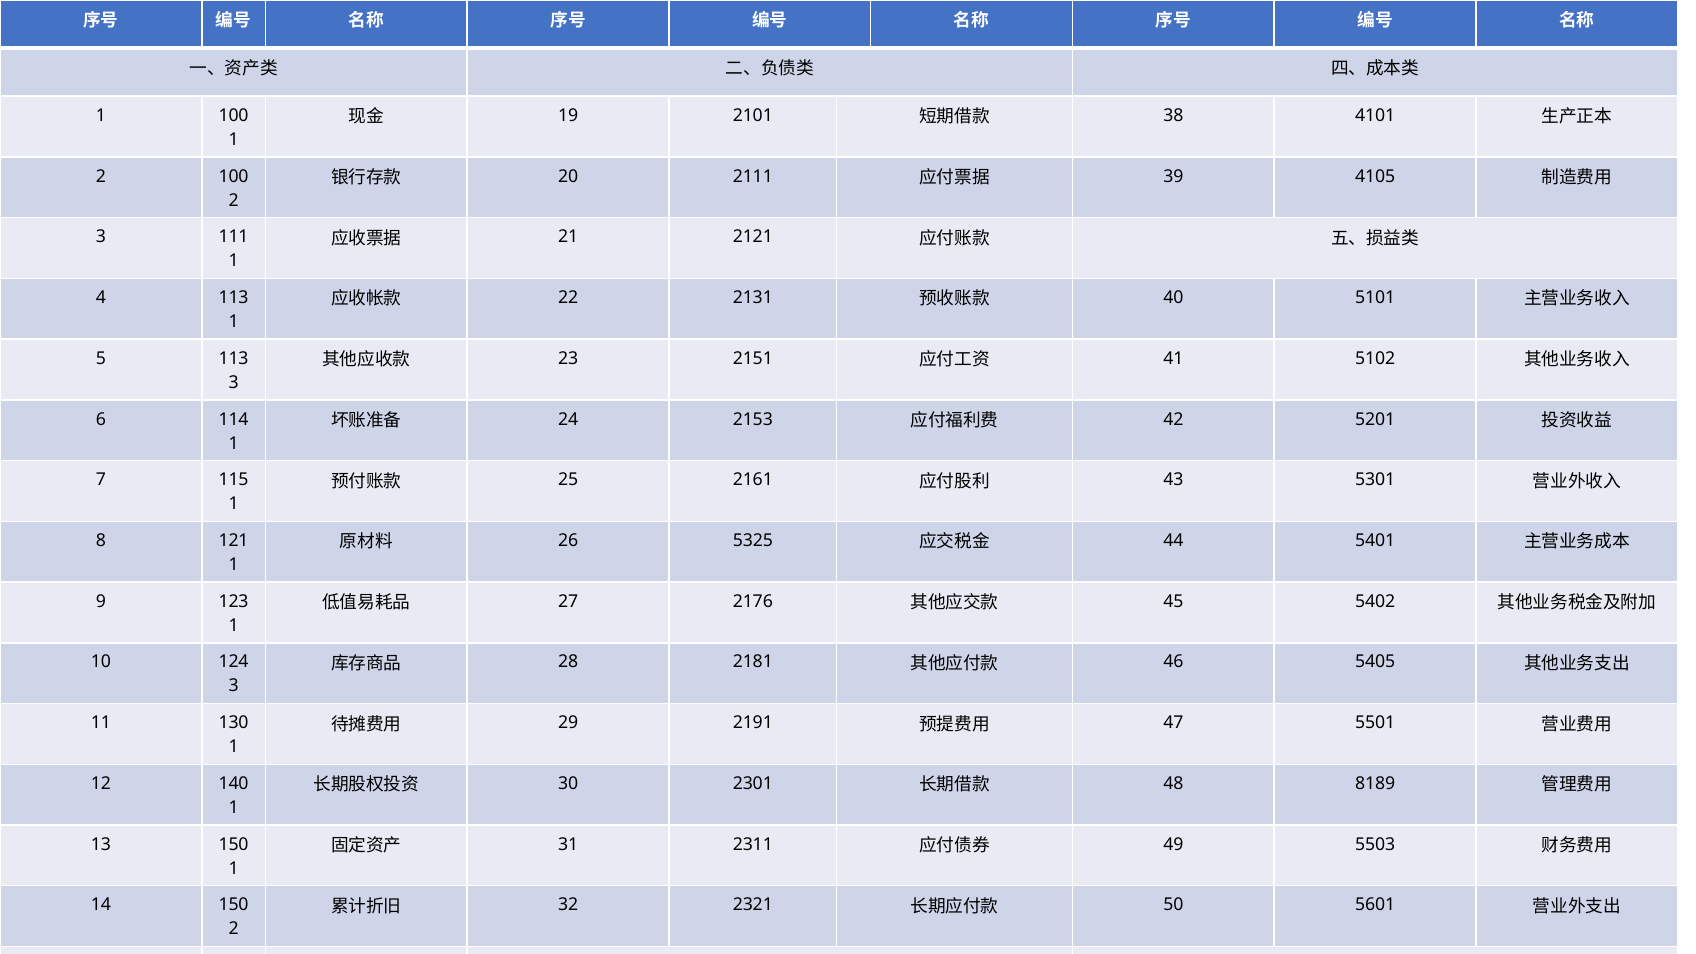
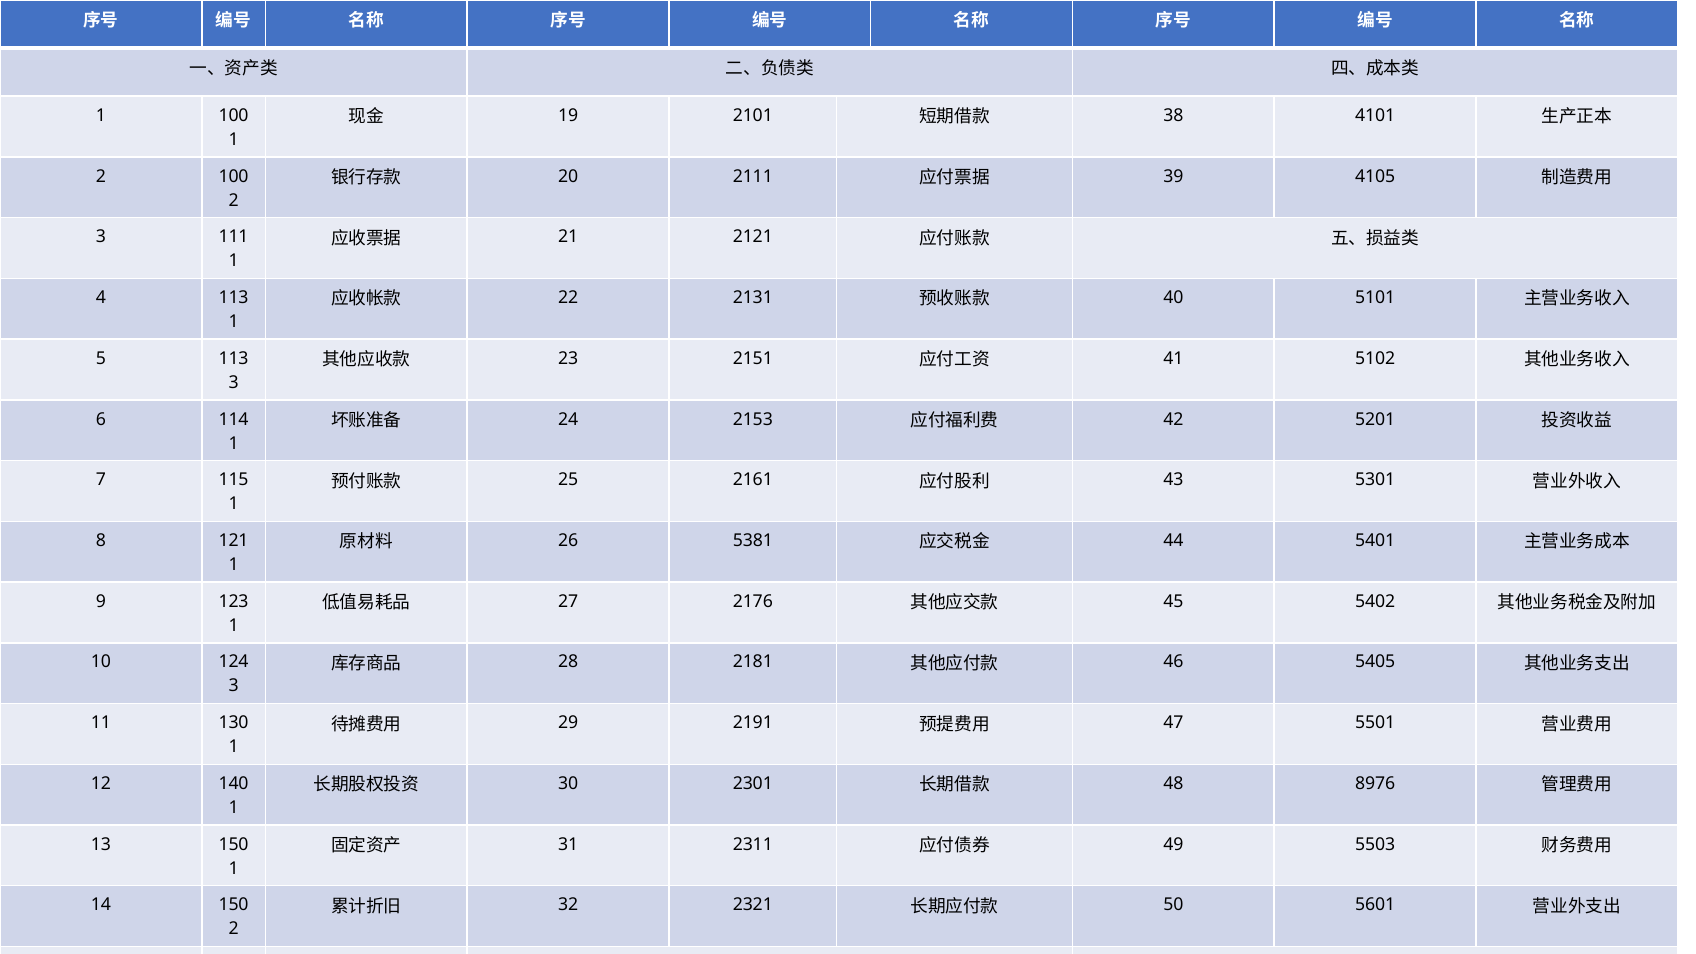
5325: 5325 -> 5381 (753, 541)
8189: 8189 -> 8976 (1375, 784)
